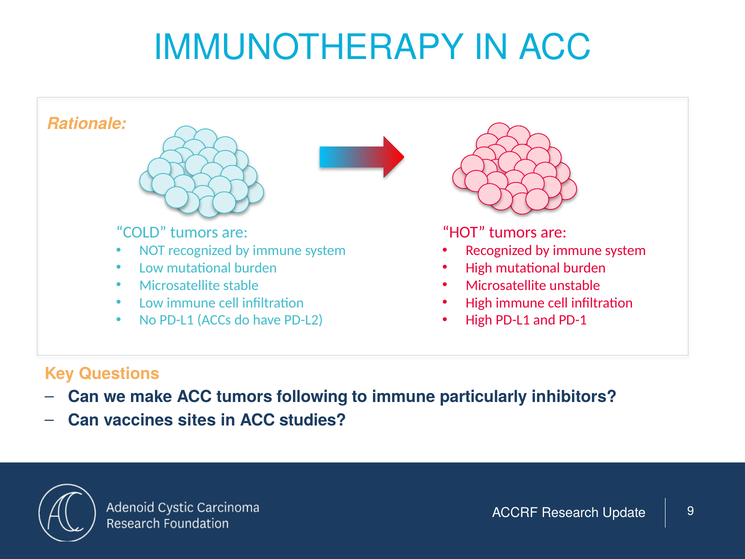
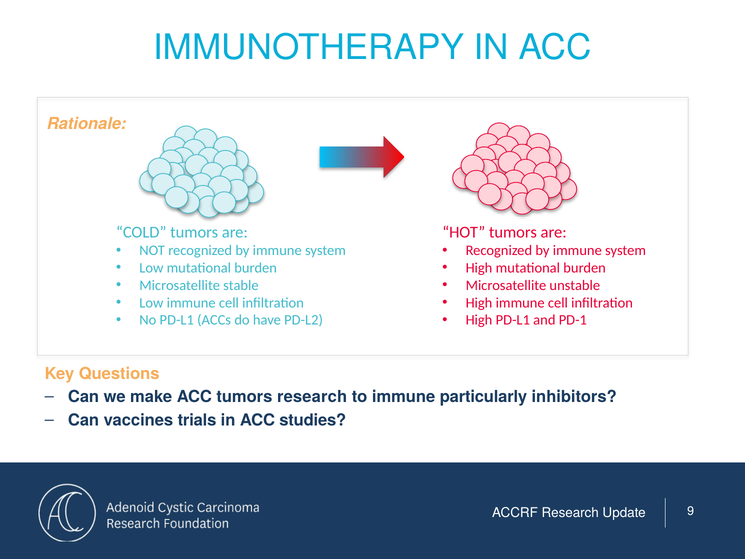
tumors following: following -> research (312, 397)
sites: sites -> trials (197, 420)
